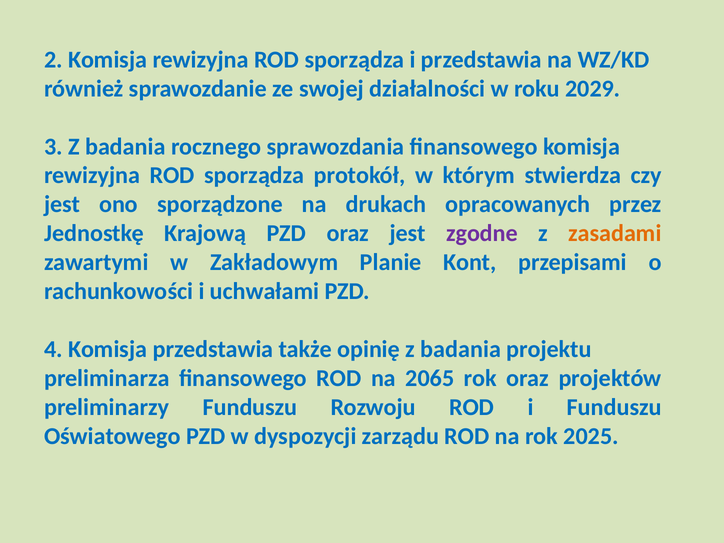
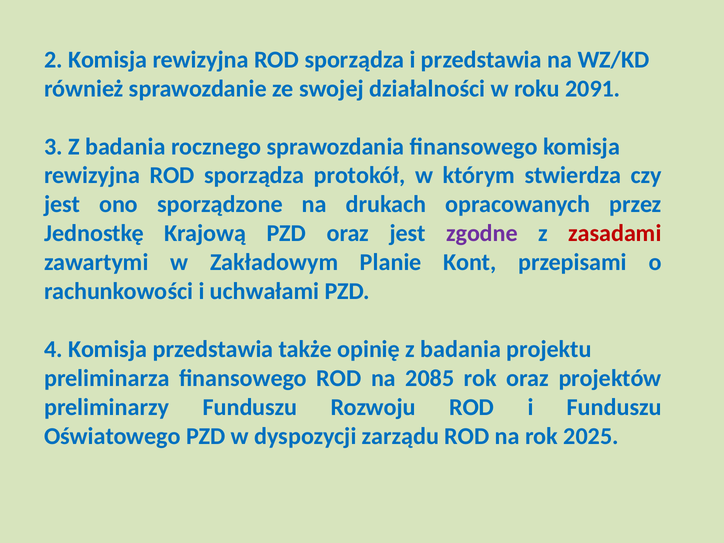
2029: 2029 -> 2091 (593, 89)
zasadami colour: orange -> red (615, 233)
2065: 2065 -> 2085 (430, 378)
